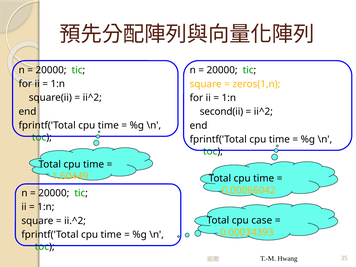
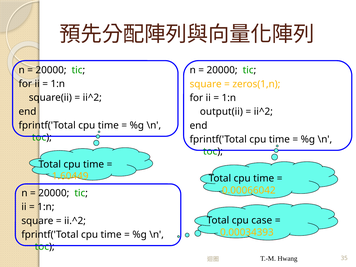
second(ii: second(ii -> output(ii (221, 112)
